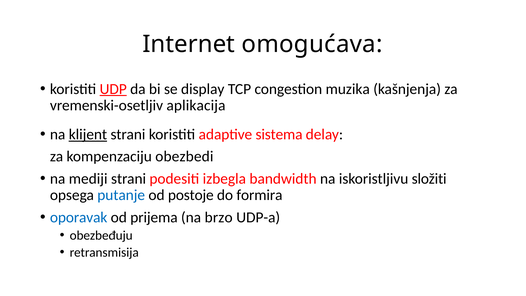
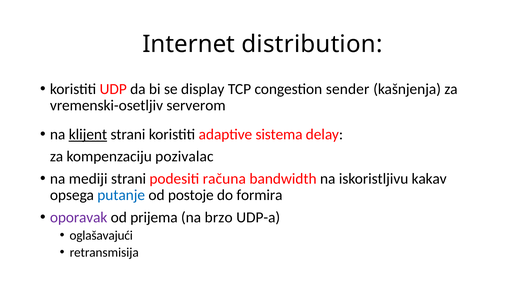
omogućava: omogućava -> distribution (312, 44)
UDP underline: present -> none (113, 89)
muzika: muzika -> sender (348, 89)
aplikacija: aplikacija -> serverom (196, 106)
obezbedi: obezbedi -> pozivalac (184, 157)
izbegla: izbegla -> računa (224, 179)
složiti: složiti -> kakav (429, 179)
oporavak colour: blue -> purple (79, 217)
obezbeđuju: obezbeđuju -> oglašavajući (101, 235)
